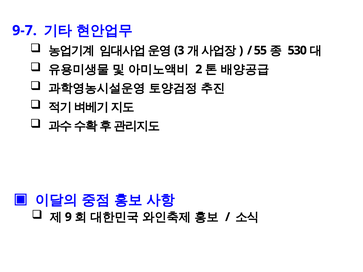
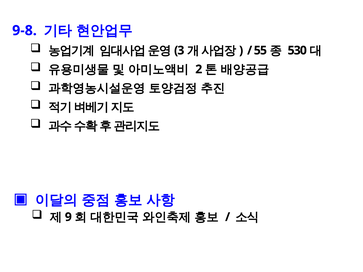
9-7: 9-7 -> 9-8 (24, 31)
